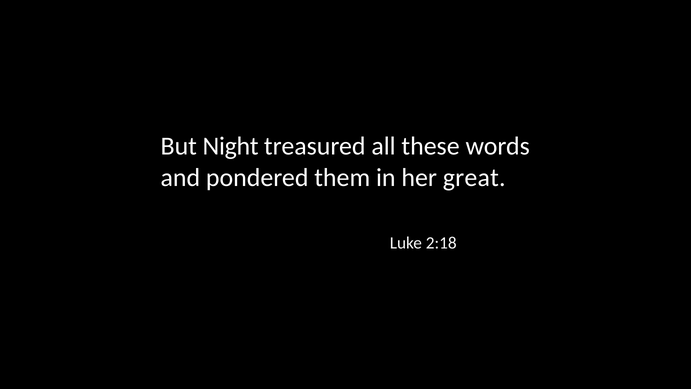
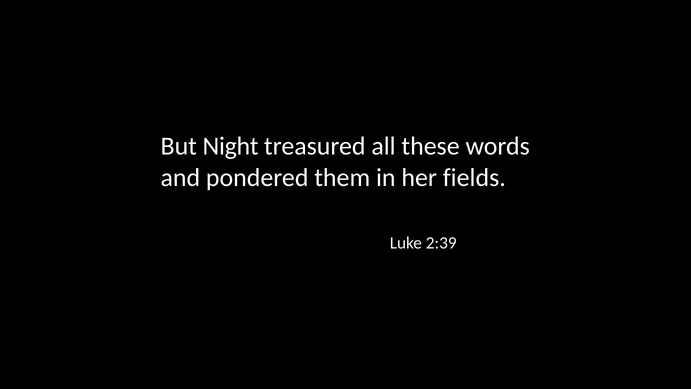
great: great -> fields (474, 177)
2:18: 2:18 -> 2:39 (441, 243)
